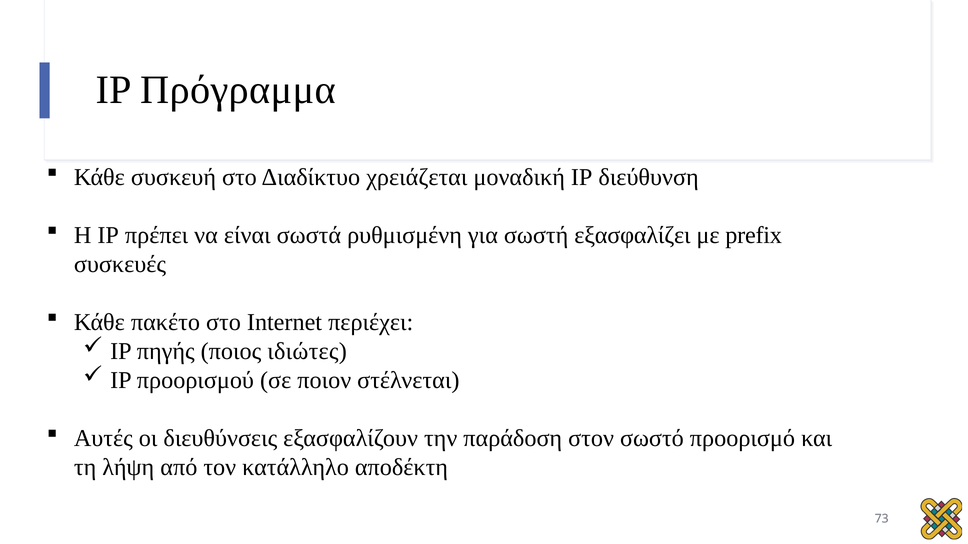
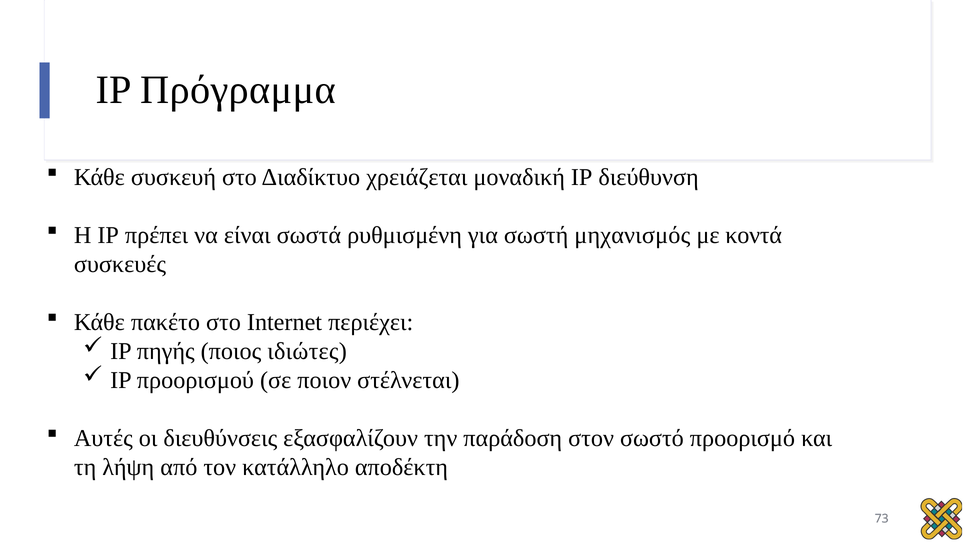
εξασφαλίζει: εξασφαλίζει -> μηχανισμός (632, 235)
prefix: prefix -> κοντά (754, 235)
